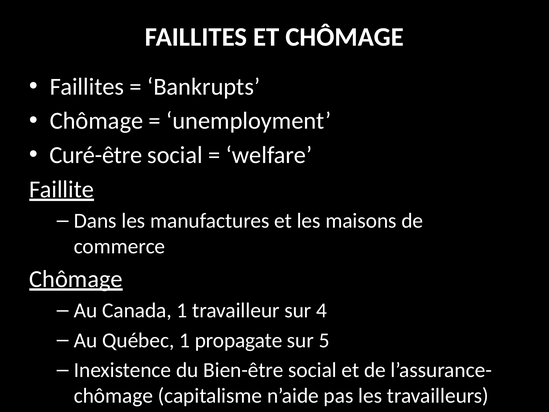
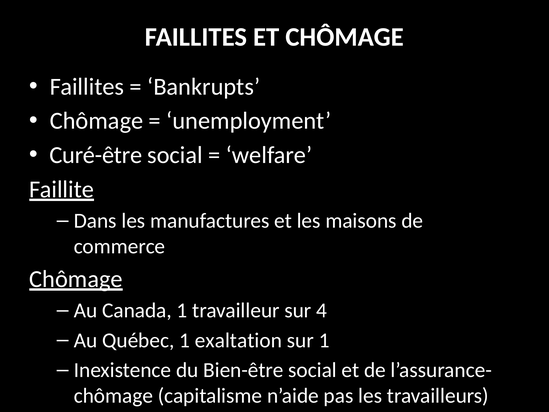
propagate: propagate -> exaltation (238, 340)
sur 5: 5 -> 1 (324, 340)
